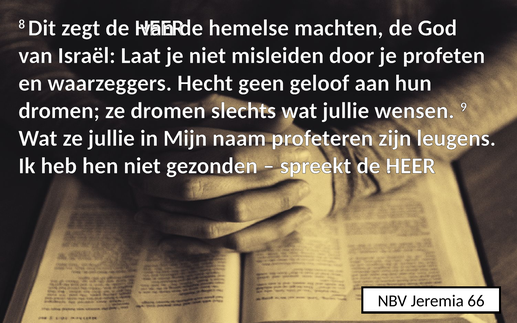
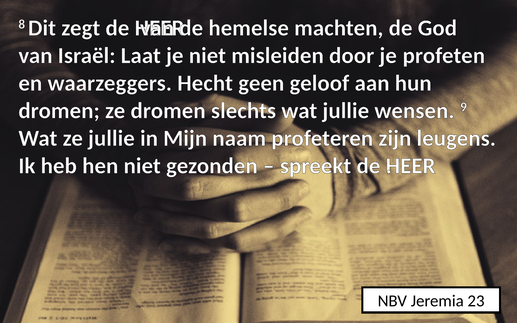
66: 66 -> 23 (476, 301)
